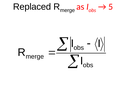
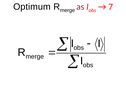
Replaced: Replaced -> Optimum (32, 7)
5: 5 -> 7 (111, 7)
